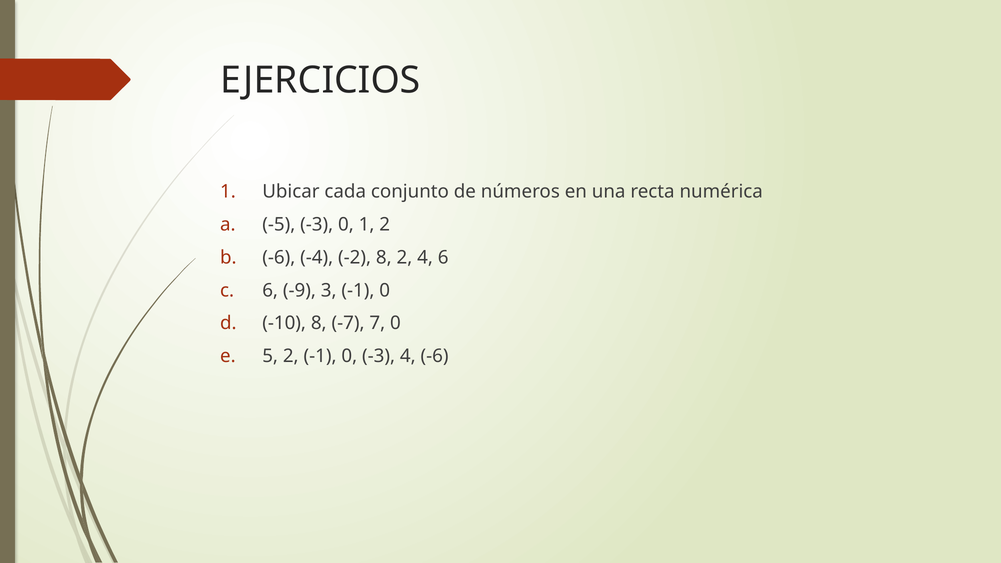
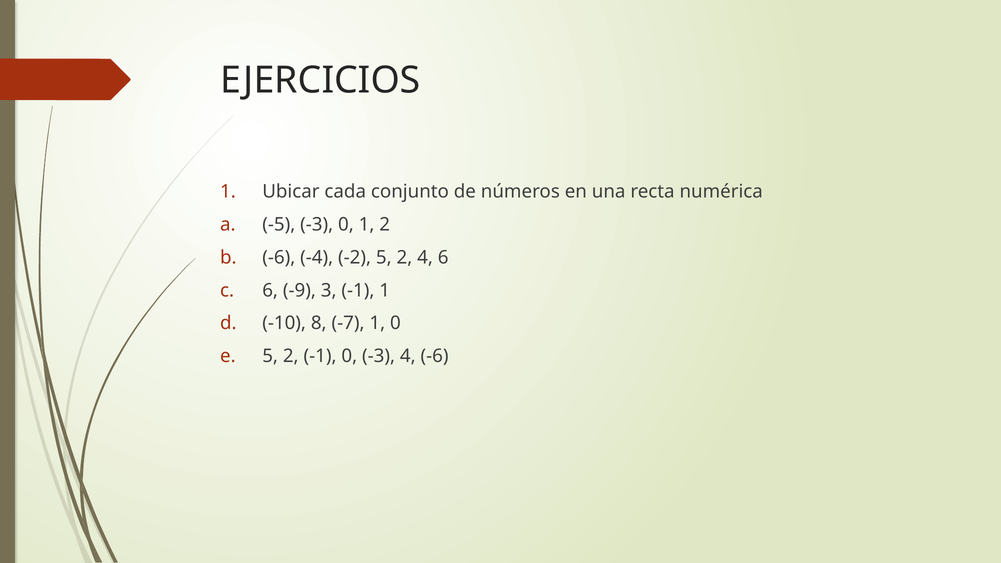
-2 8: 8 -> 5 (384, 257)
3 -1 0: 0 -> 1 (385, 290)
-7 7: 7 -> 1 (377, 323)
